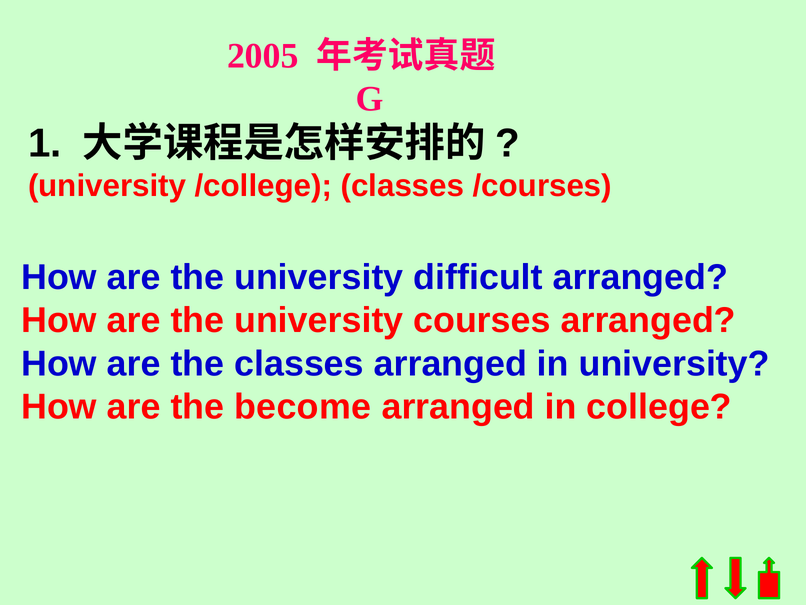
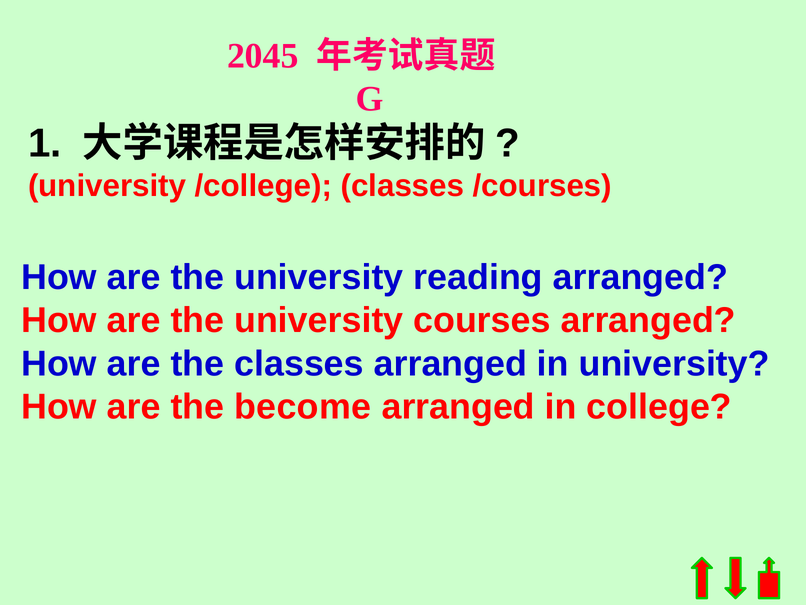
2005: 2005 -> 2045 (263, 56)
difficult: difficult -> reading (478, 277)
